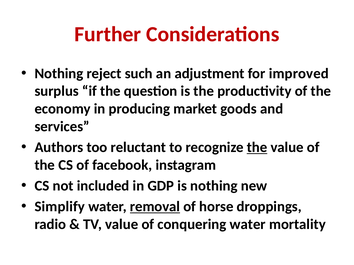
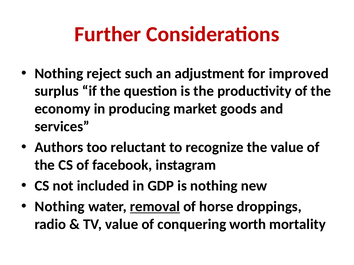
the underline: present -> none (257, 148)
Simplify: Simplify -> Nothing (60, 207)
conquering water: water -> worth (248, 225)
